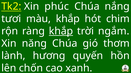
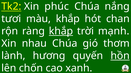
chim: chim -> chan (118, 19)
ngắm: ngắm -> mạnh (114, 31)
năng: năng -> nhau (34, 44)
hồn underline: none -> present (120, 56)
